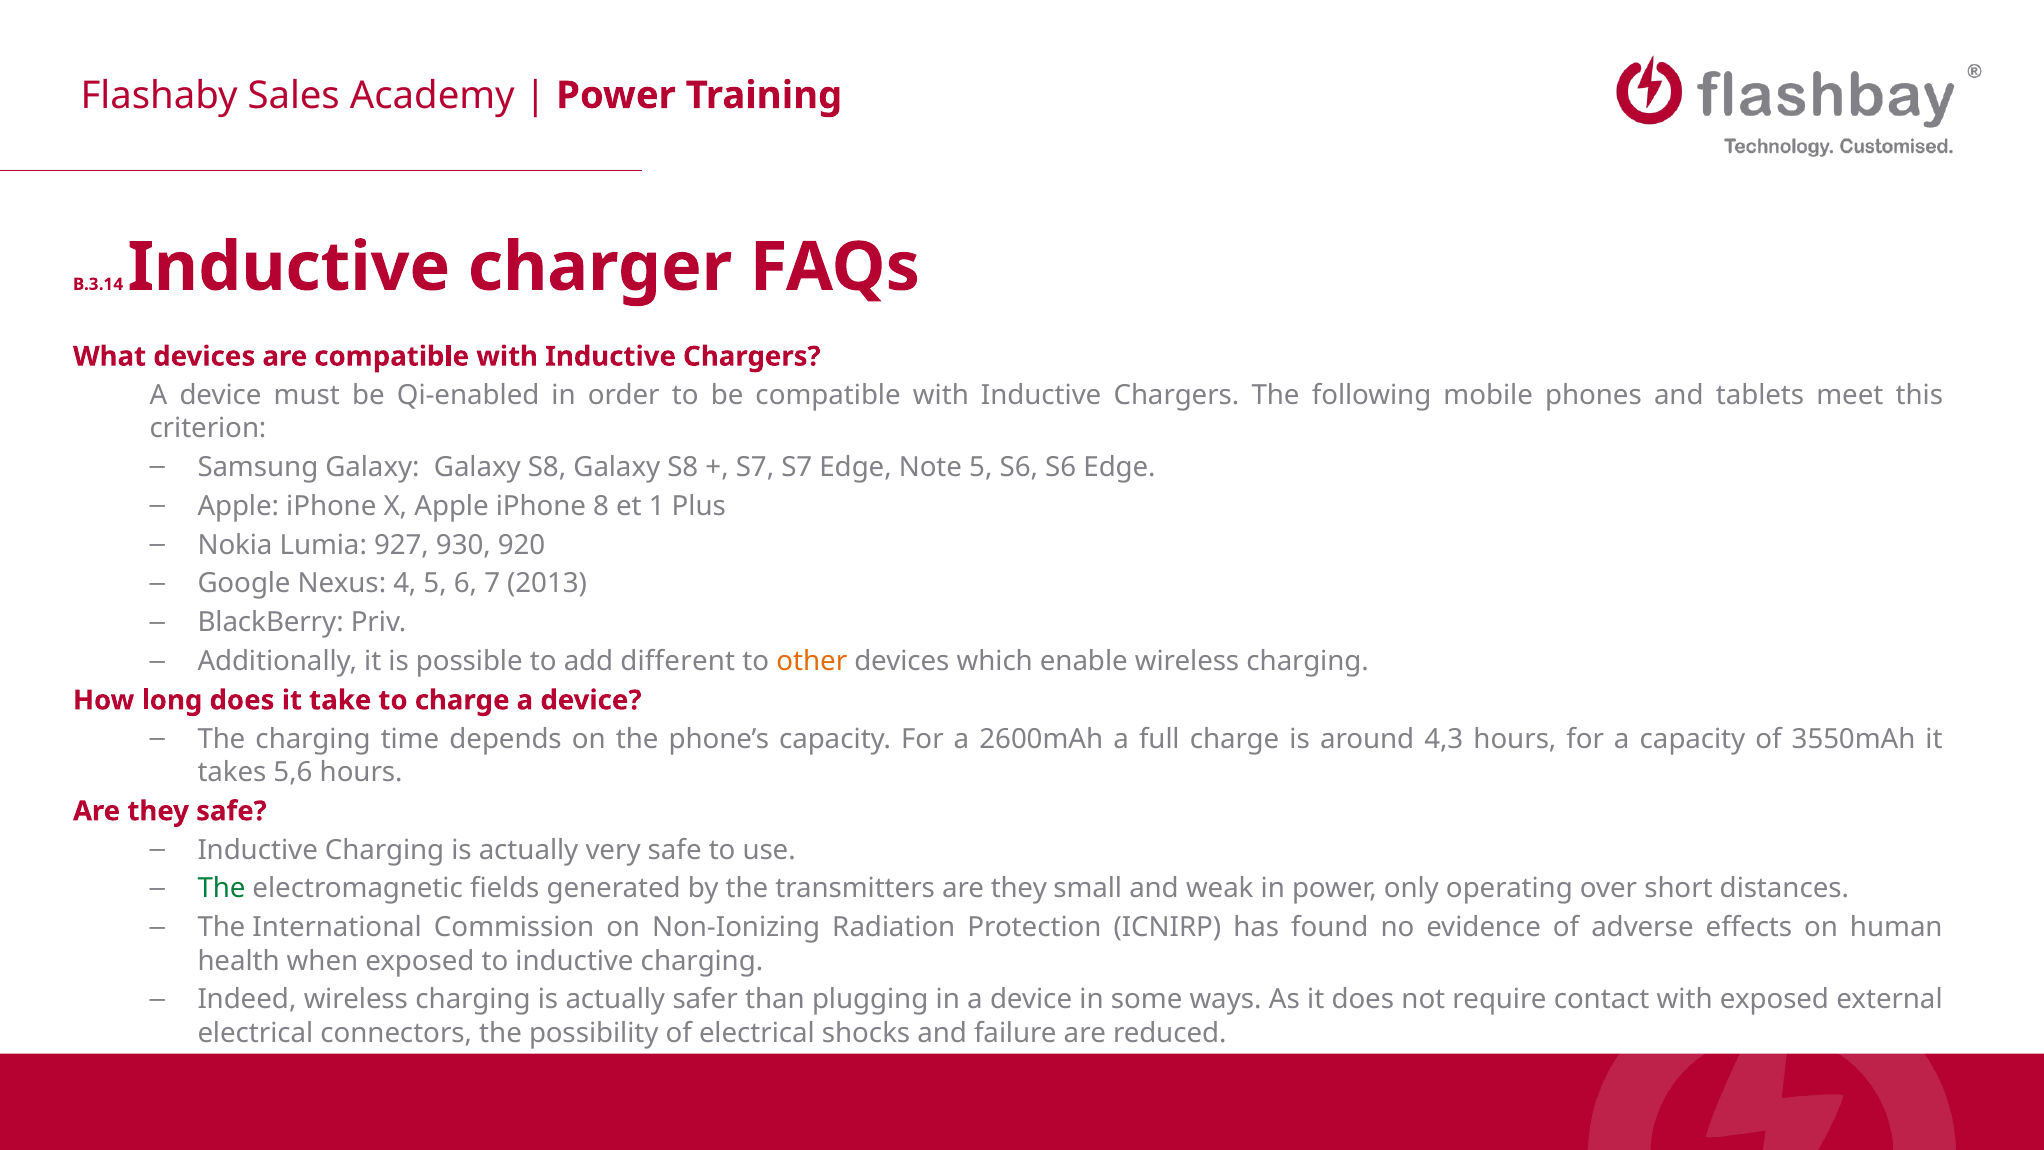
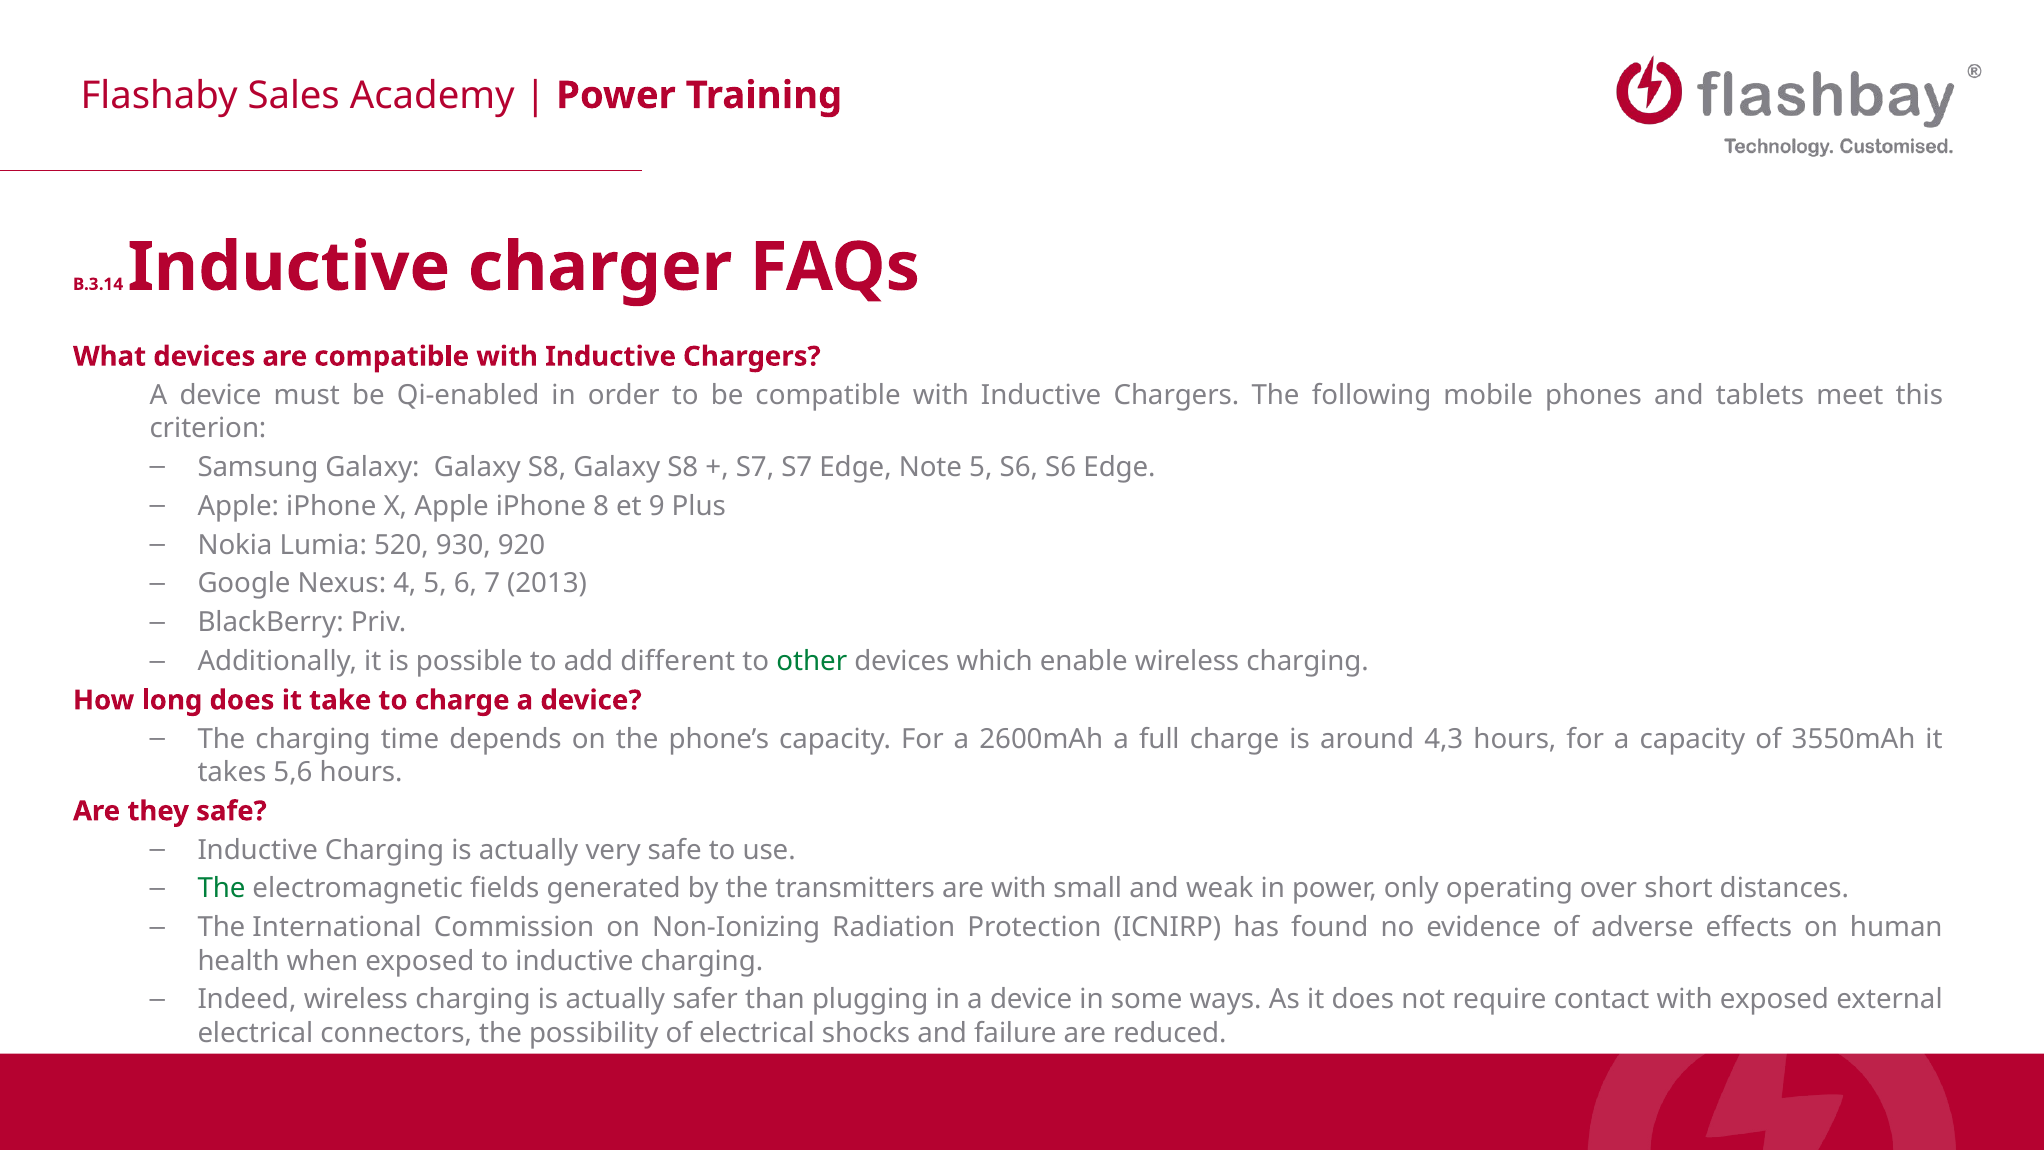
1: 1 -> 9 (657, 506)
927: 927 -> 520 (401, 545)
other colour: orange -> green (812, 661)
transmitters are they: they -> with (1019, 889)
